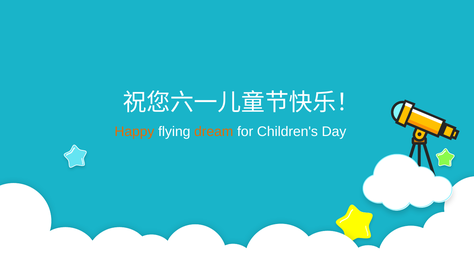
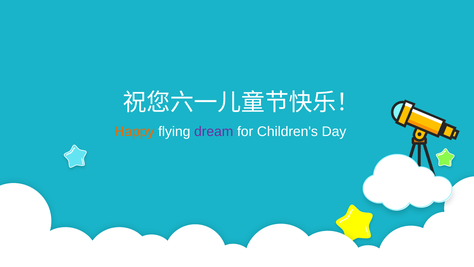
dream colour: orange -> purple (214, 131)
